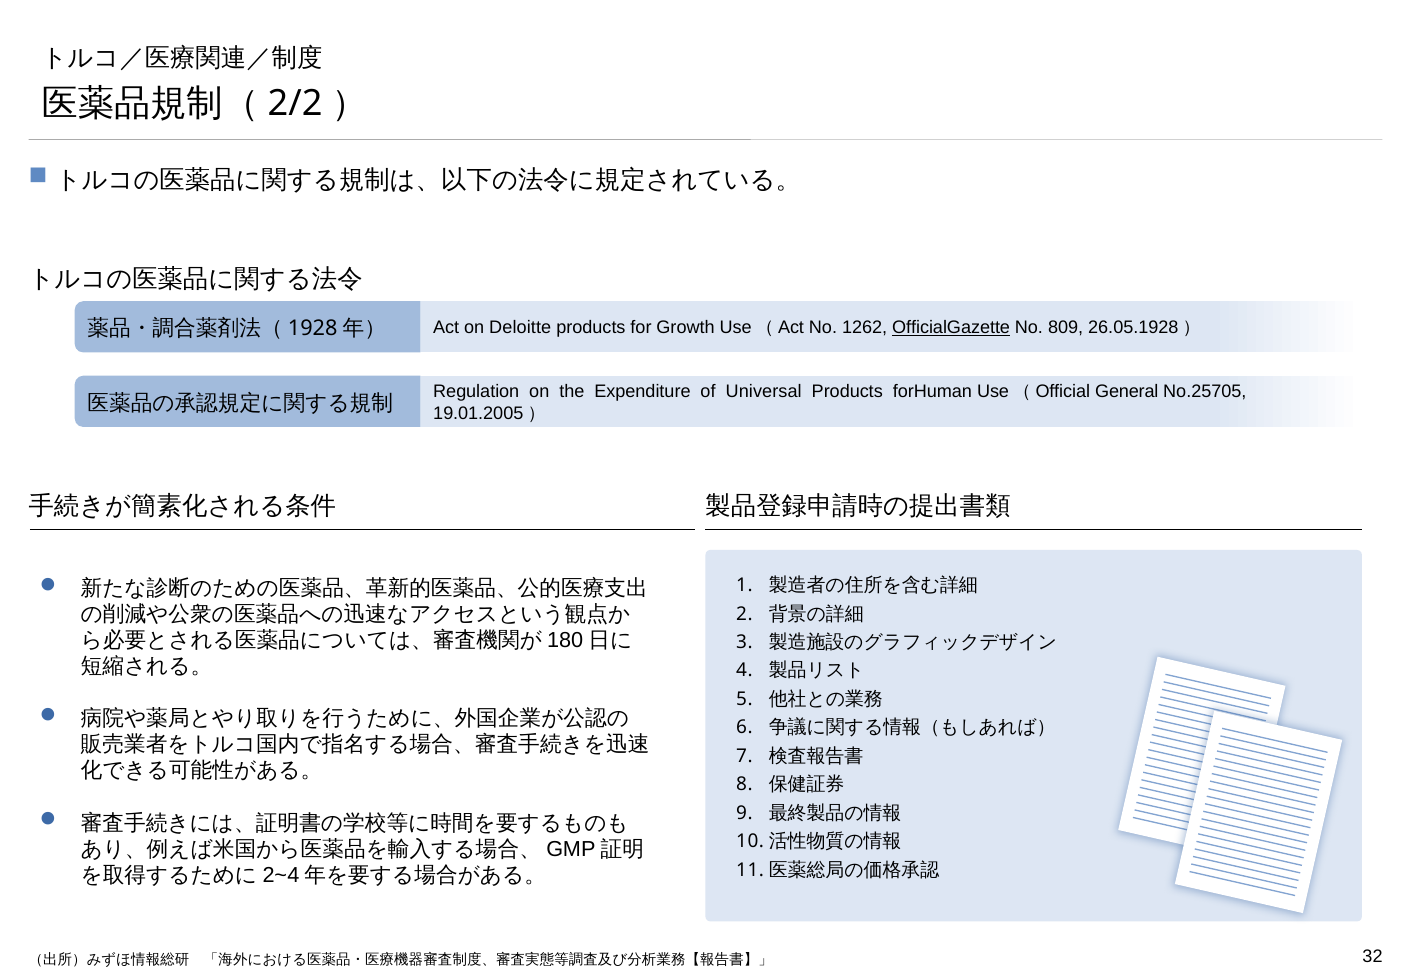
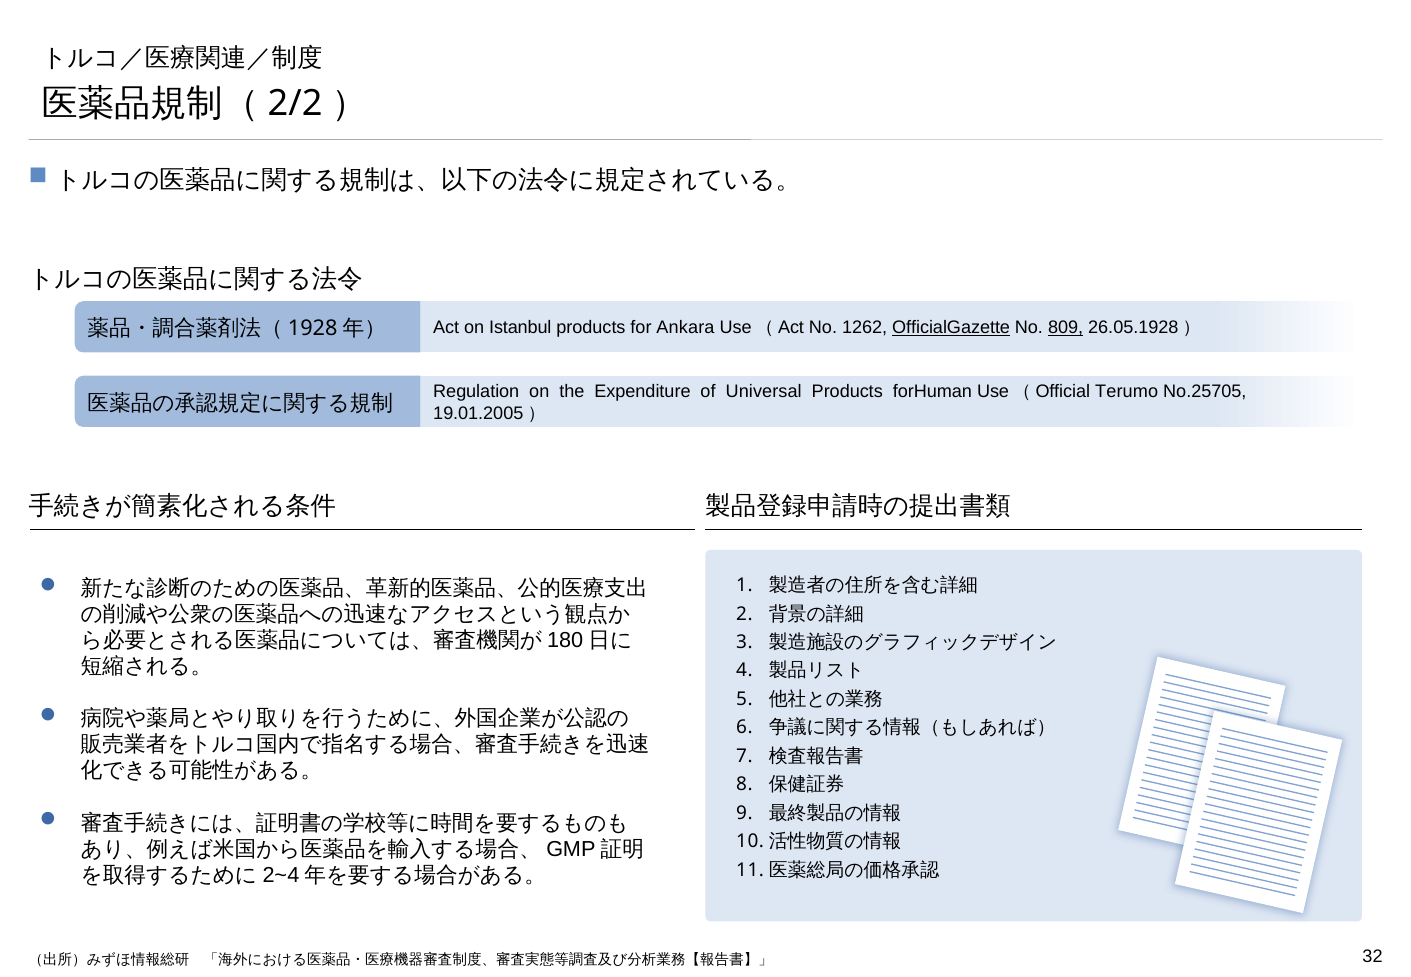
Deloitte: Deloitte -> Istanbul (520, 328)
Growth: Growth -> Ankara (685, 328)
809 underline: none -> present (1066, 328)
General: General -> Terumo (1127, 392)
